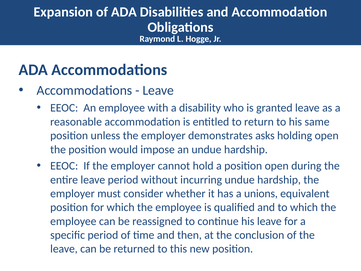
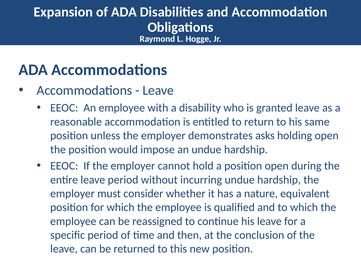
unions: unions -> nature (261, 193)
